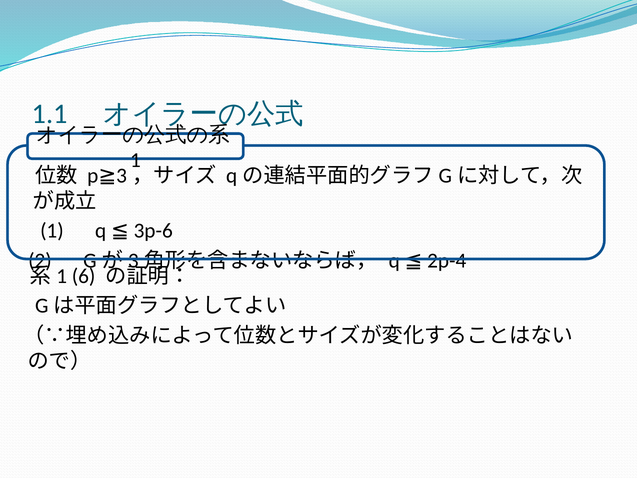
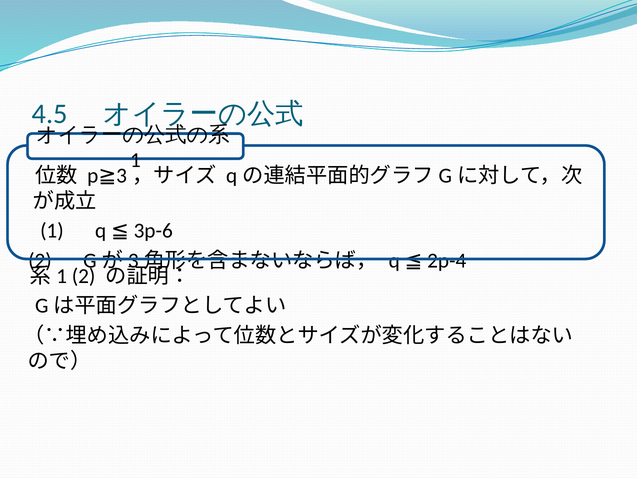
1.1: 1.1 -> 4.5 (50, 114)
6: 6 -> 2 (84, 276)
